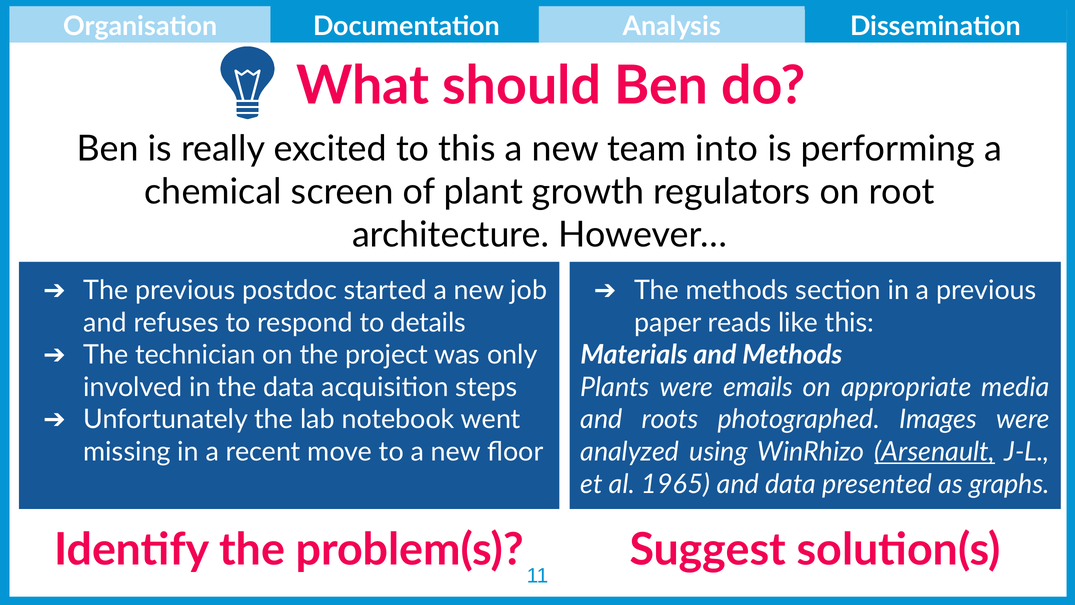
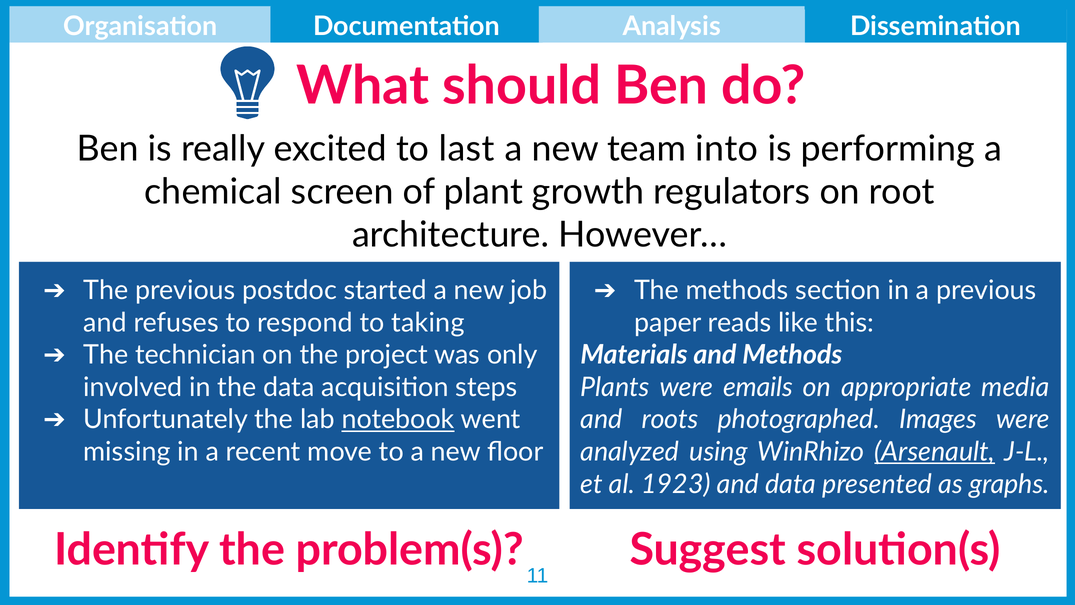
to this: this -> last (467, 149)
details: details -> taking (428, 323)
notebook underline: none -> present (398, 419)
1965: 1965 -> 1923 (676, 484)
